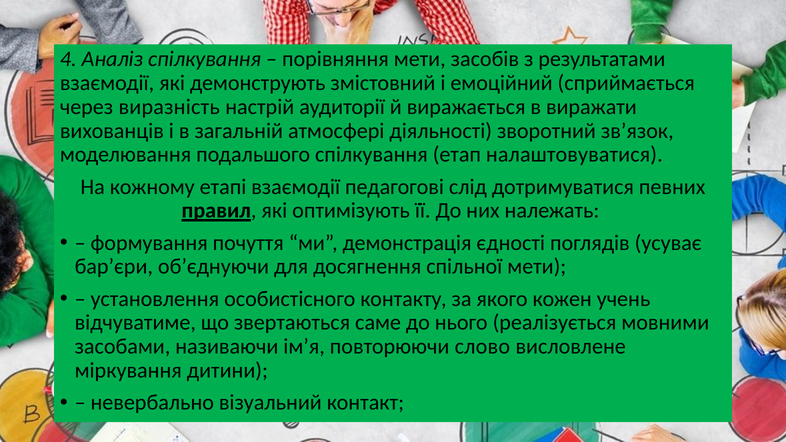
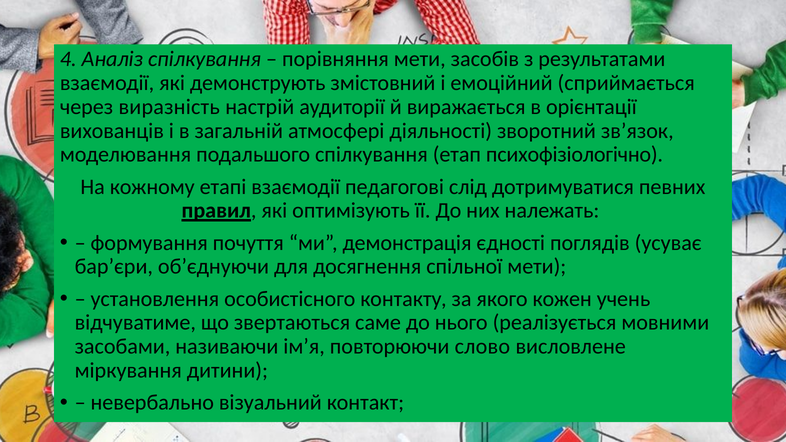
виражати: виражати -> орієнтації (591, 107)
налаштовуватися: налаштовуватися -> психофізіологічно (575, 155)
